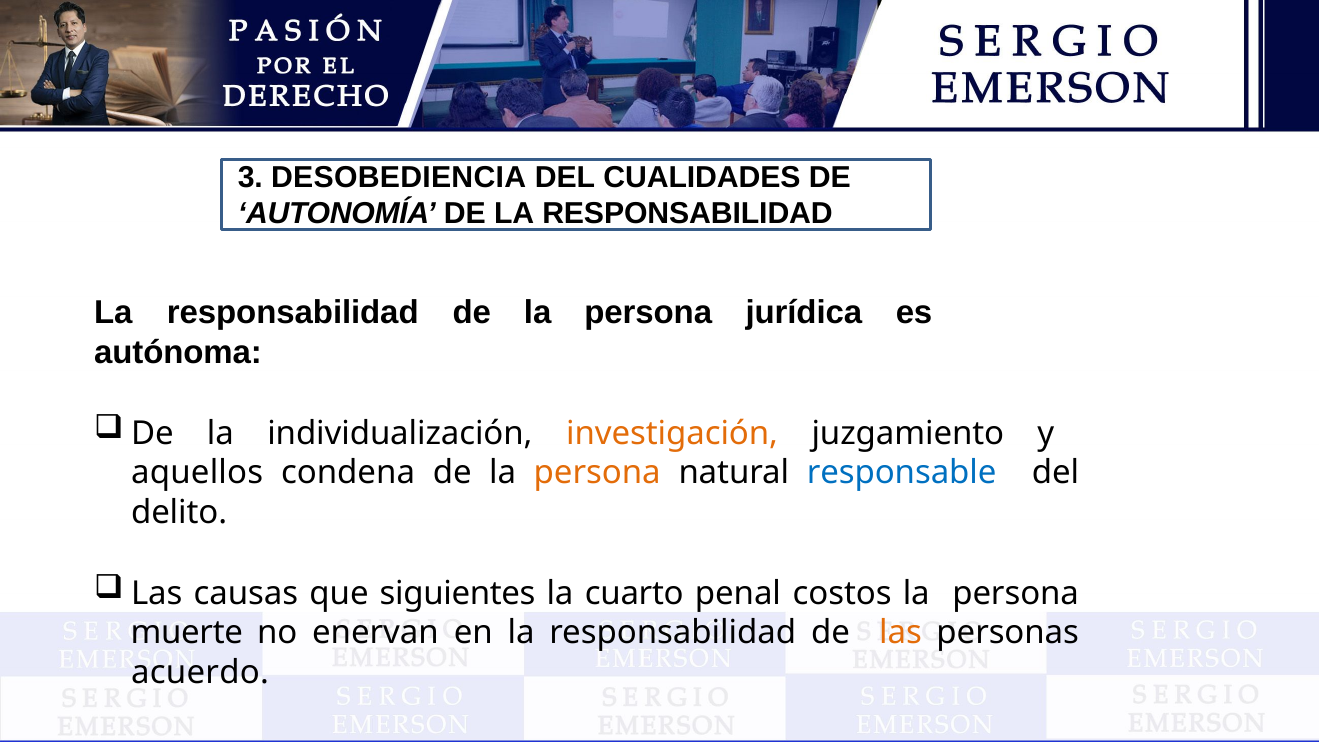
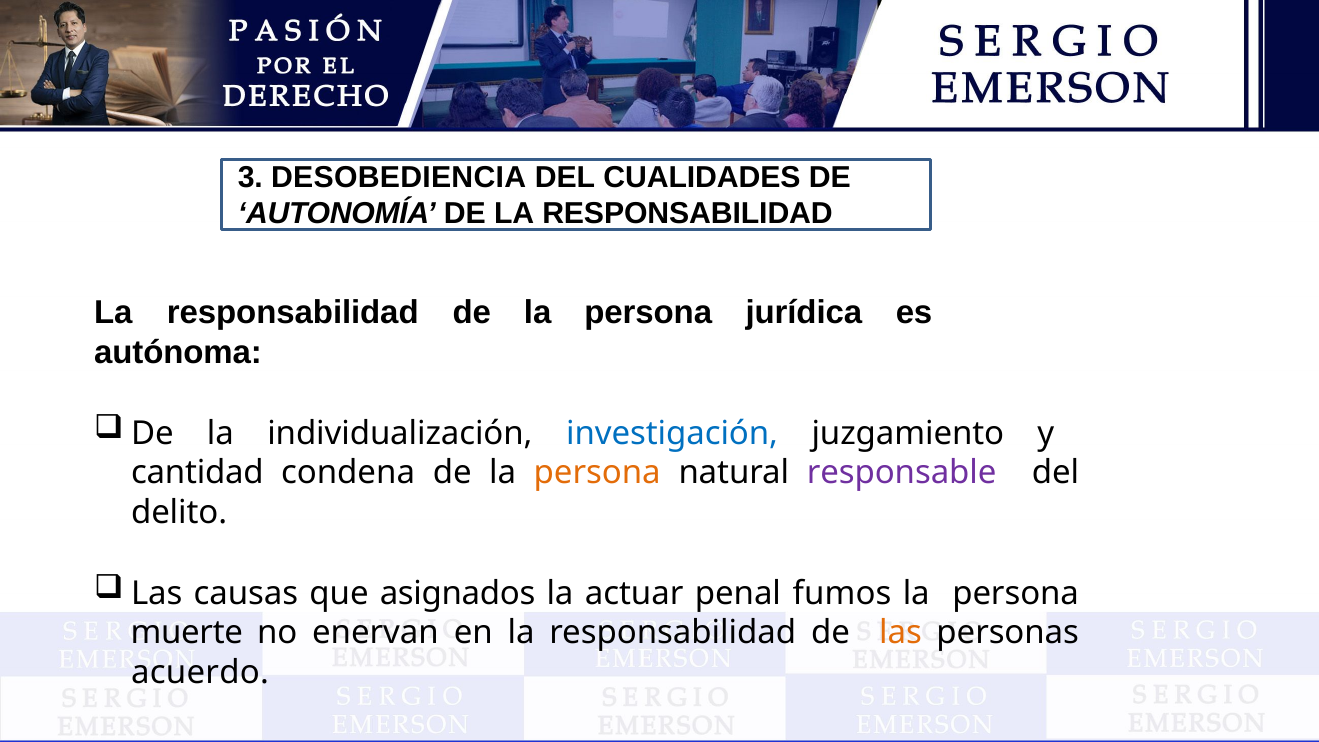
investigación colour: orange -> blue (672, 433)
aquellos: aquellos -> cantidad (197, 473)
responsable colour: blue -> purple (902, 473)
siguientes: siguientes -> asignados (458, 593)
cuarto: cuarto -> actuar (634, 593)
costos: costos -> fumos (842, 593)
